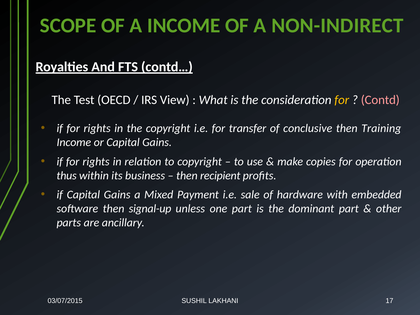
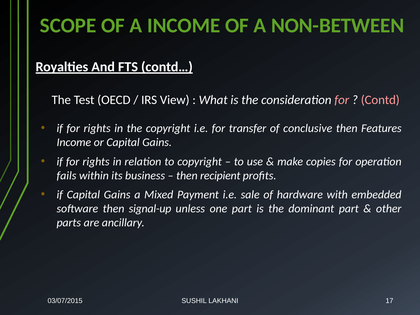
NON-INDIRECT: NON-INDIRECT -> NON-BETWEEN (338, 26)
for colour: yellow -> pink (342, 100)
Training: Training -> Features (381, 128)
thus: thus -> fails (67, 176)
